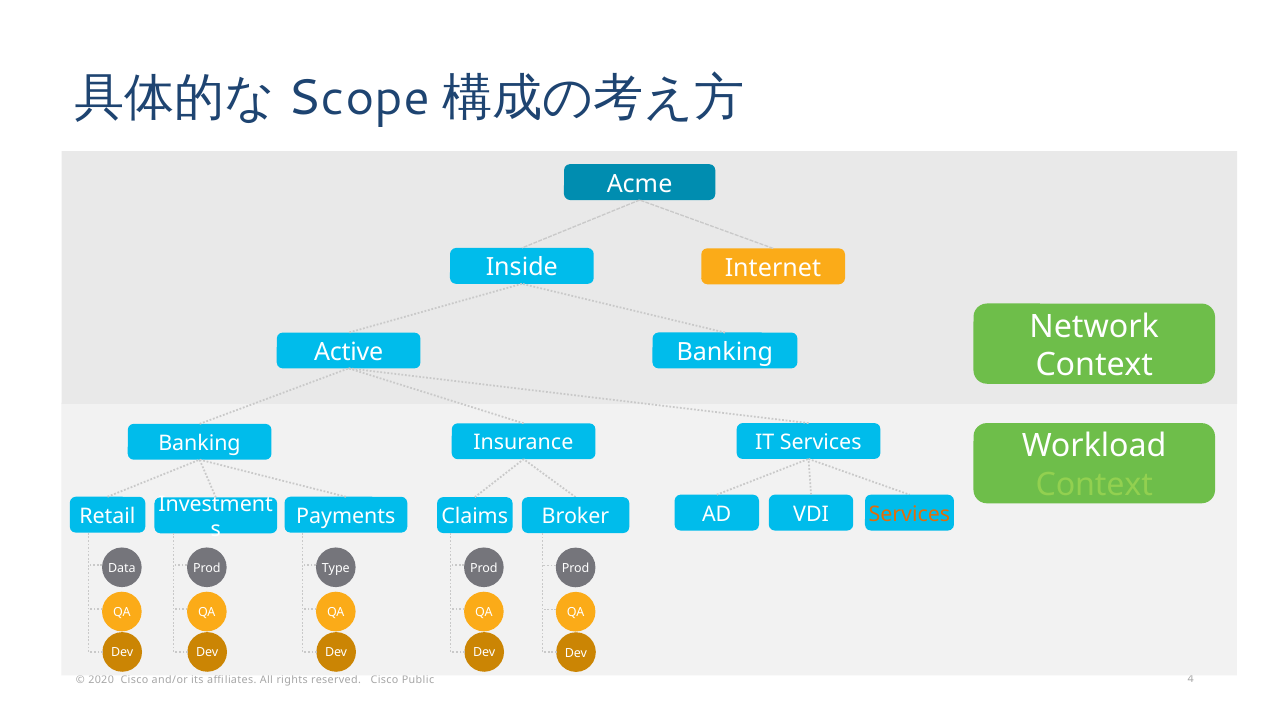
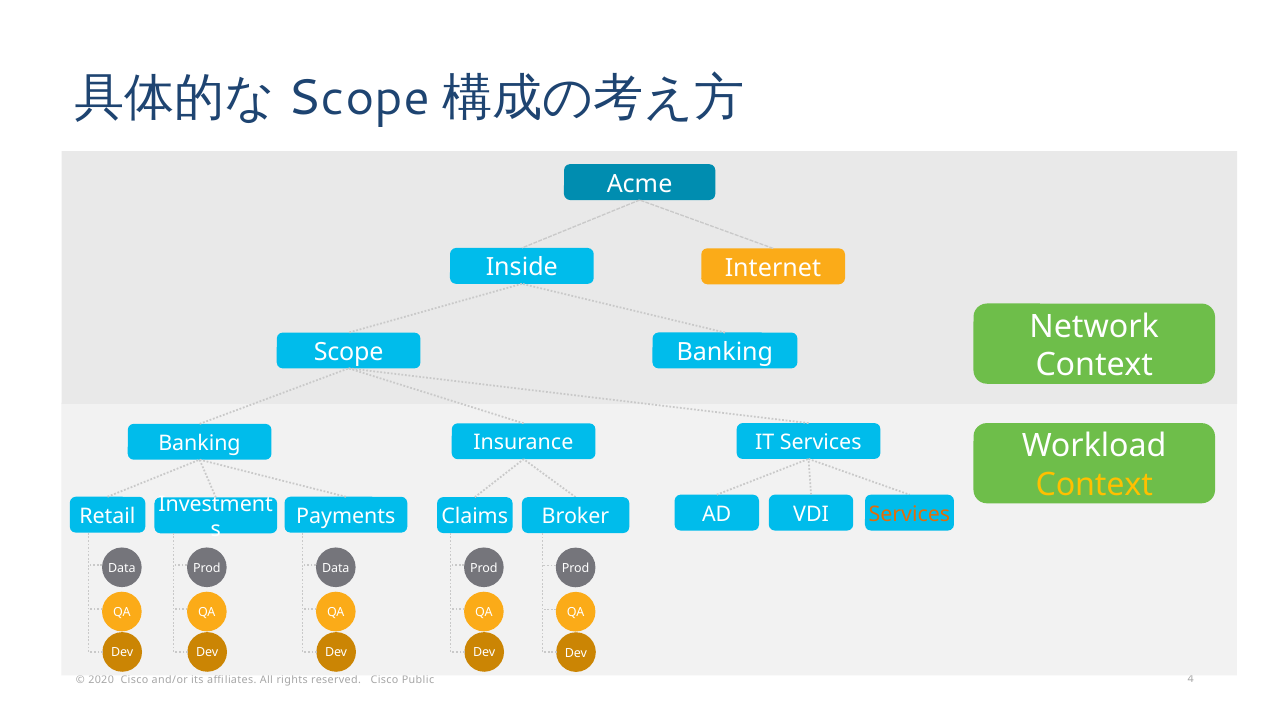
Active: Active -> Scope (349, 352)
Context colour: light green -> yellow (1094, 484)
Type: Type -> Data (336, 568)
